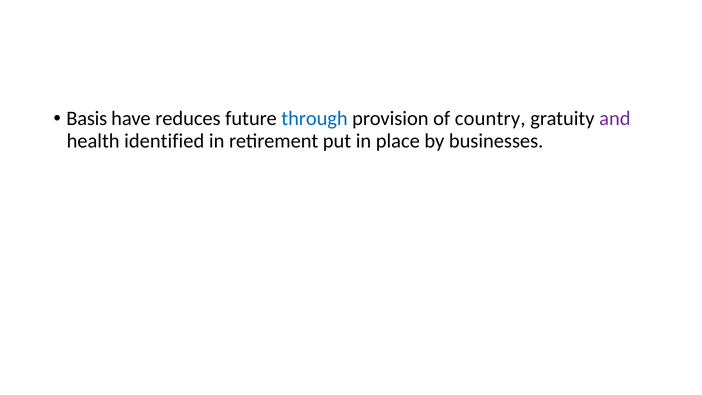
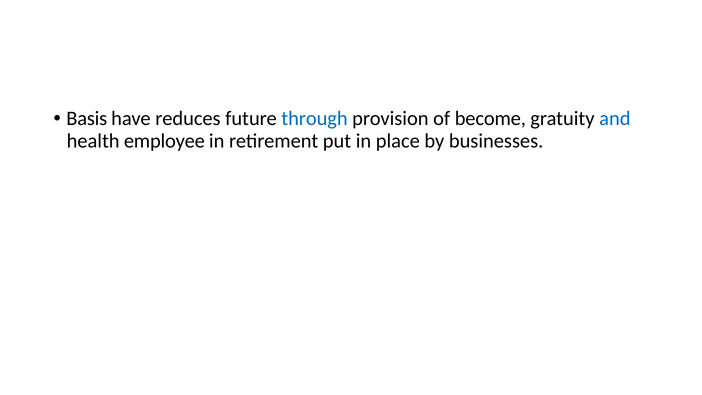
country: country -> become (490, 119)
and colour: purple -> blue (615, 119)
identified: identified -> employee (164, 141)
